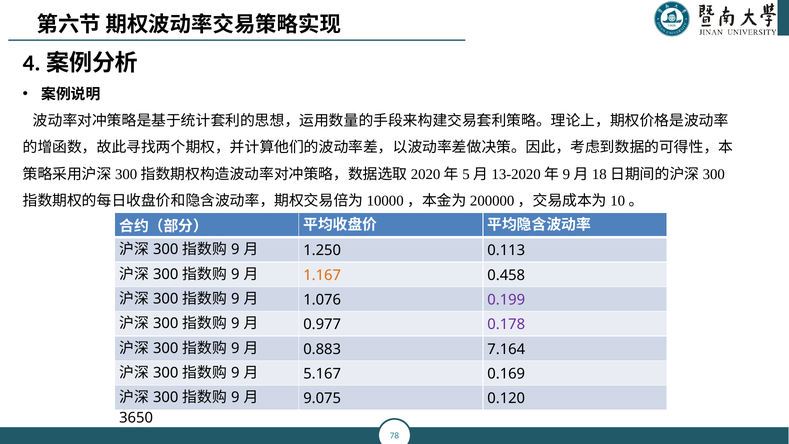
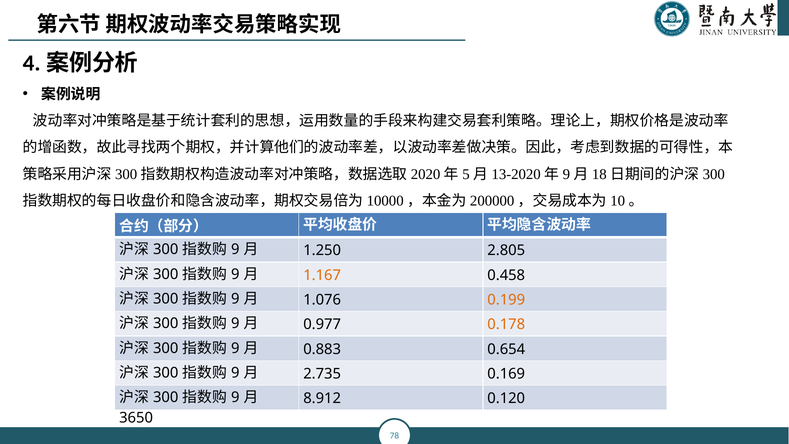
0.113: 0.113 -> 2.805 (506, 250)
0.199 colour: purple -> orange (506, 300)
0.178 colour: purple -> orange (506, 324)
7.164: 7.164 -> 0.654 (506, 349)
5.167: 5.167 -> 2.735 (322, 374)
9.075: 9.075 -> 8.912 (322, 398)
